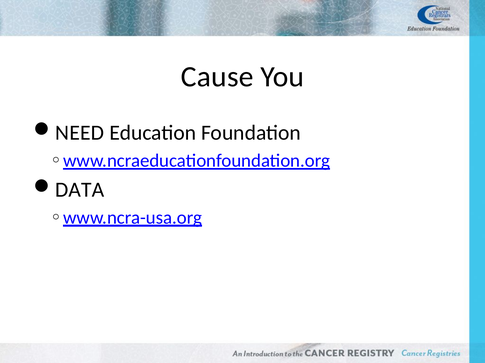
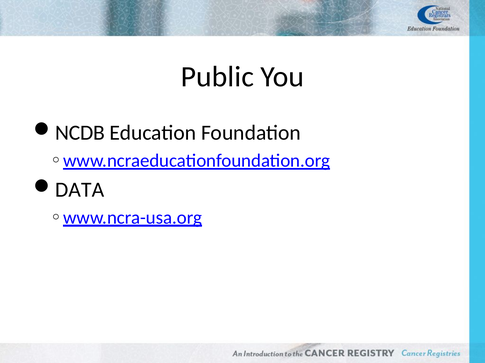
Cause: Cause -> Public (217, 77)
NEED: NEED -> NCDB (80, 133)
